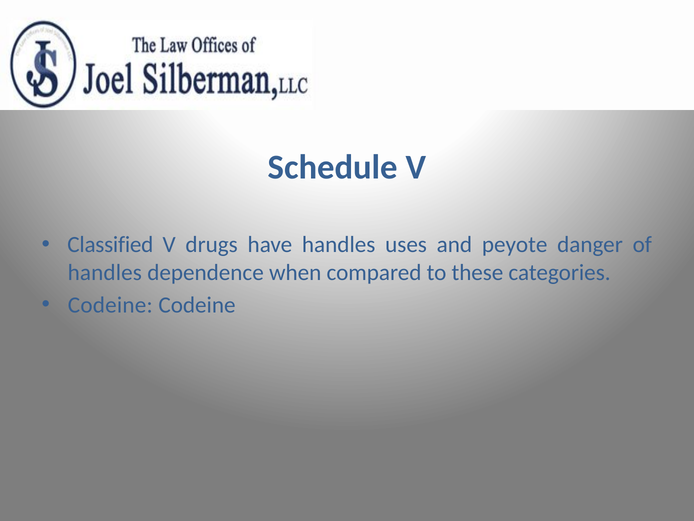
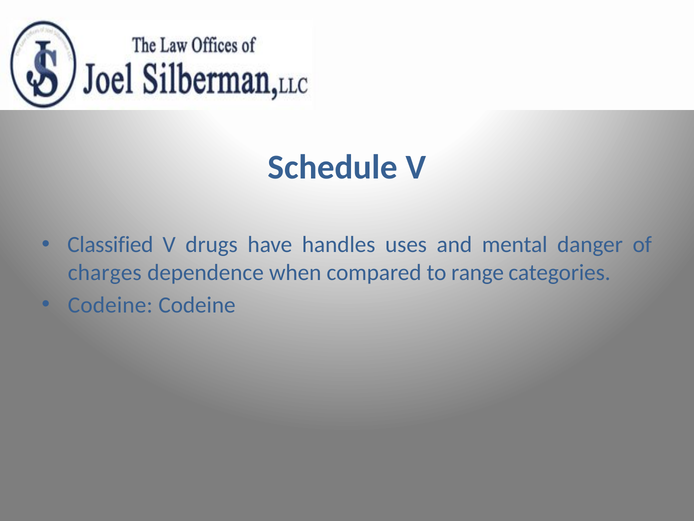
peyote: peyote -> mental (515, 245)
handles: handles -> charges (105, 272)
these: these -> range (478, 272)
